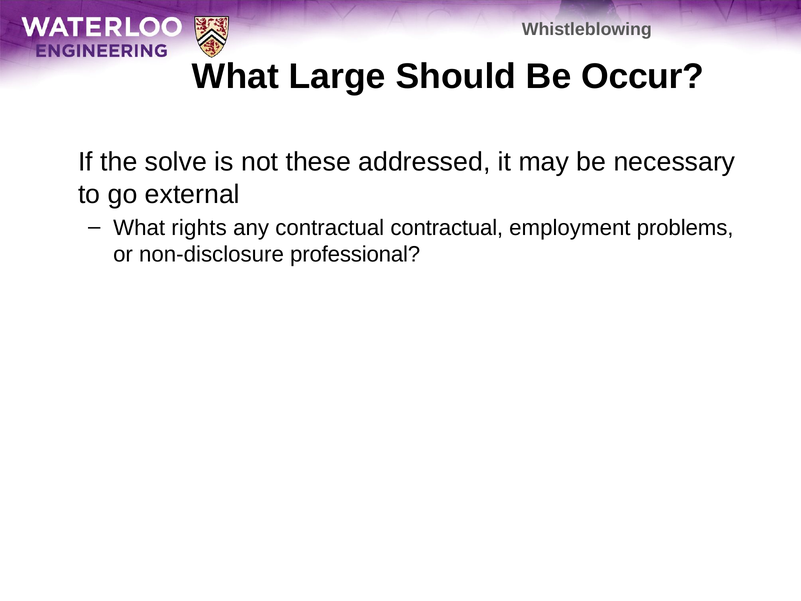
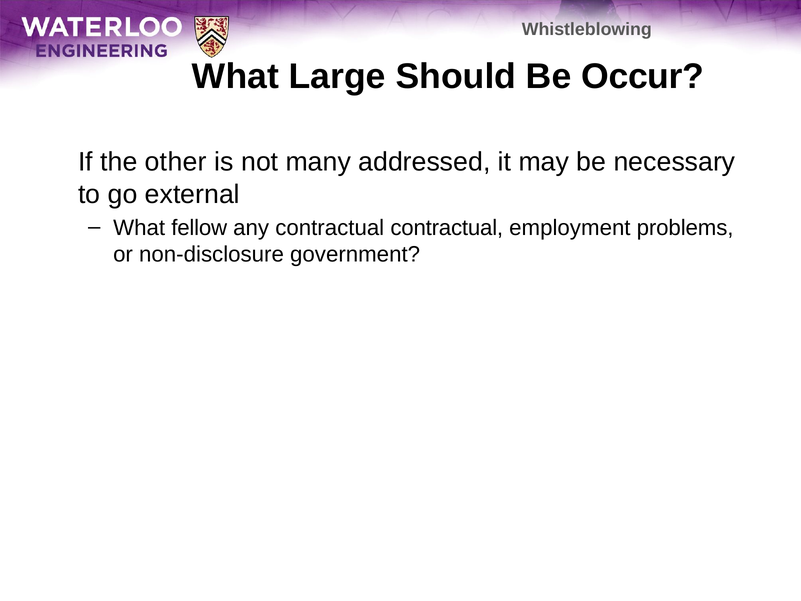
solve: solve -> other (176, 162)
these: these -> many (318, 162)
rights: rights -> fellow (199, 228)
professional: professional -> government (355, 254)
